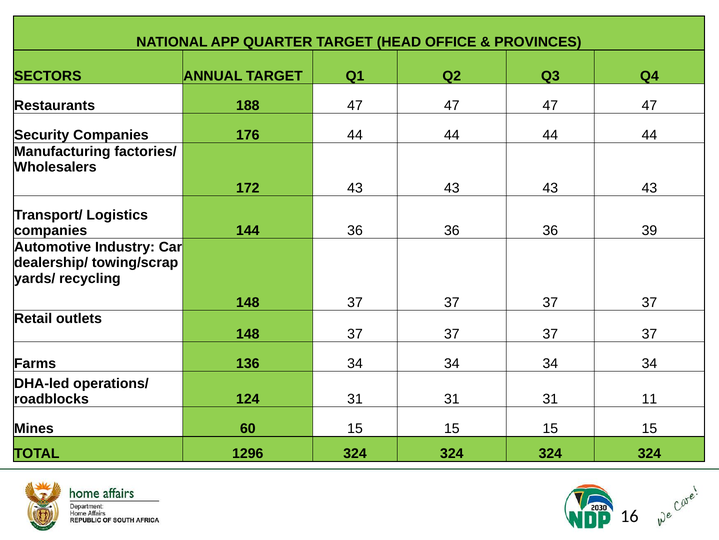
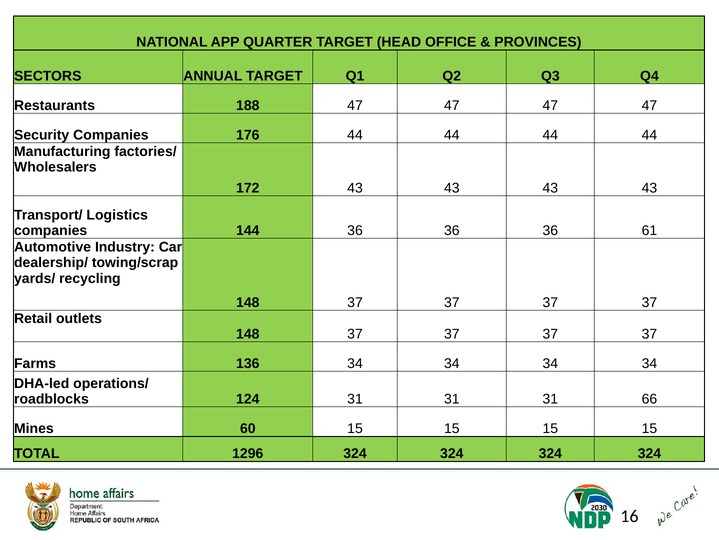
39: 39 -> 61 (649, 231)
11: 11 -> 66 (649, 399)
